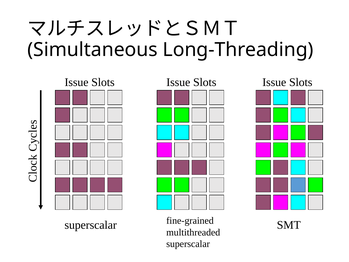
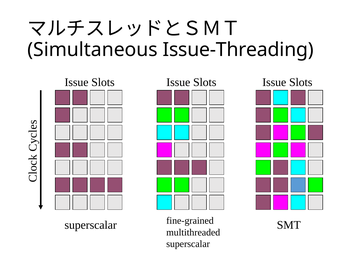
Long-Threading: Long-Threading -> Issue-Threading (238, 50)
